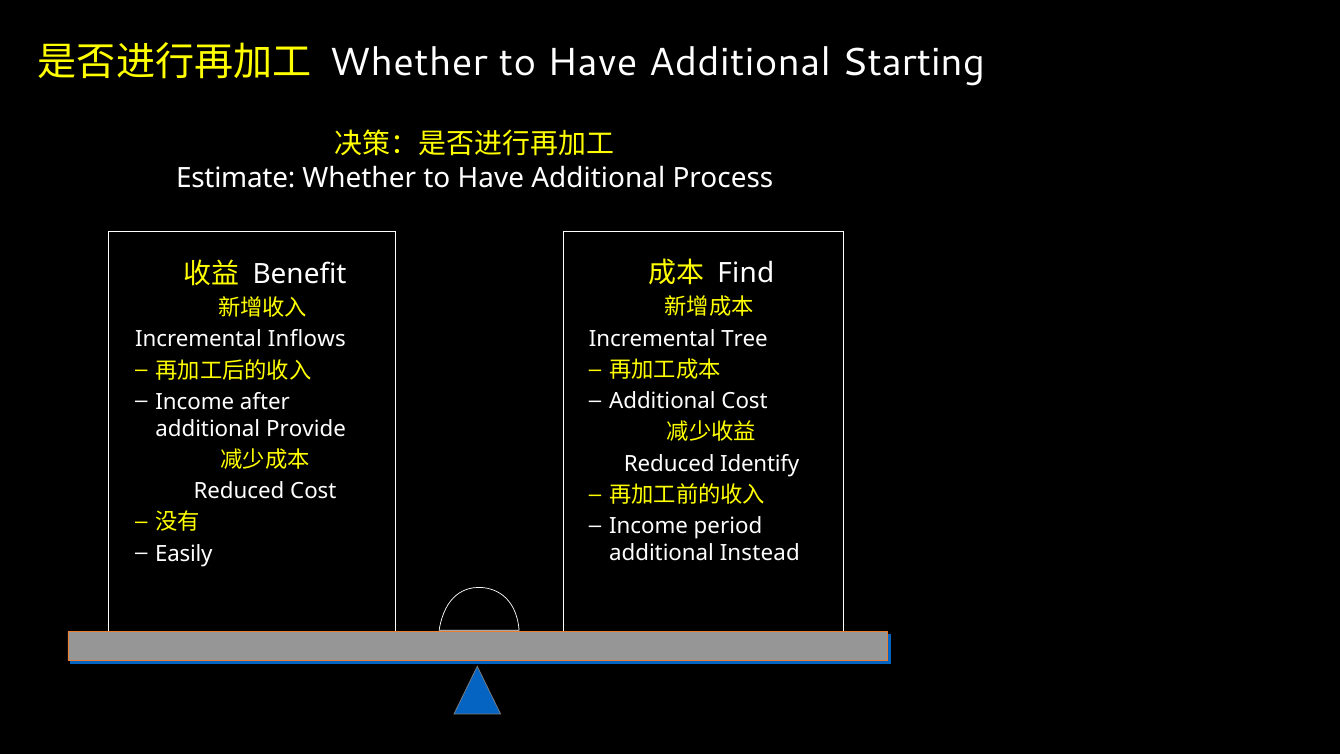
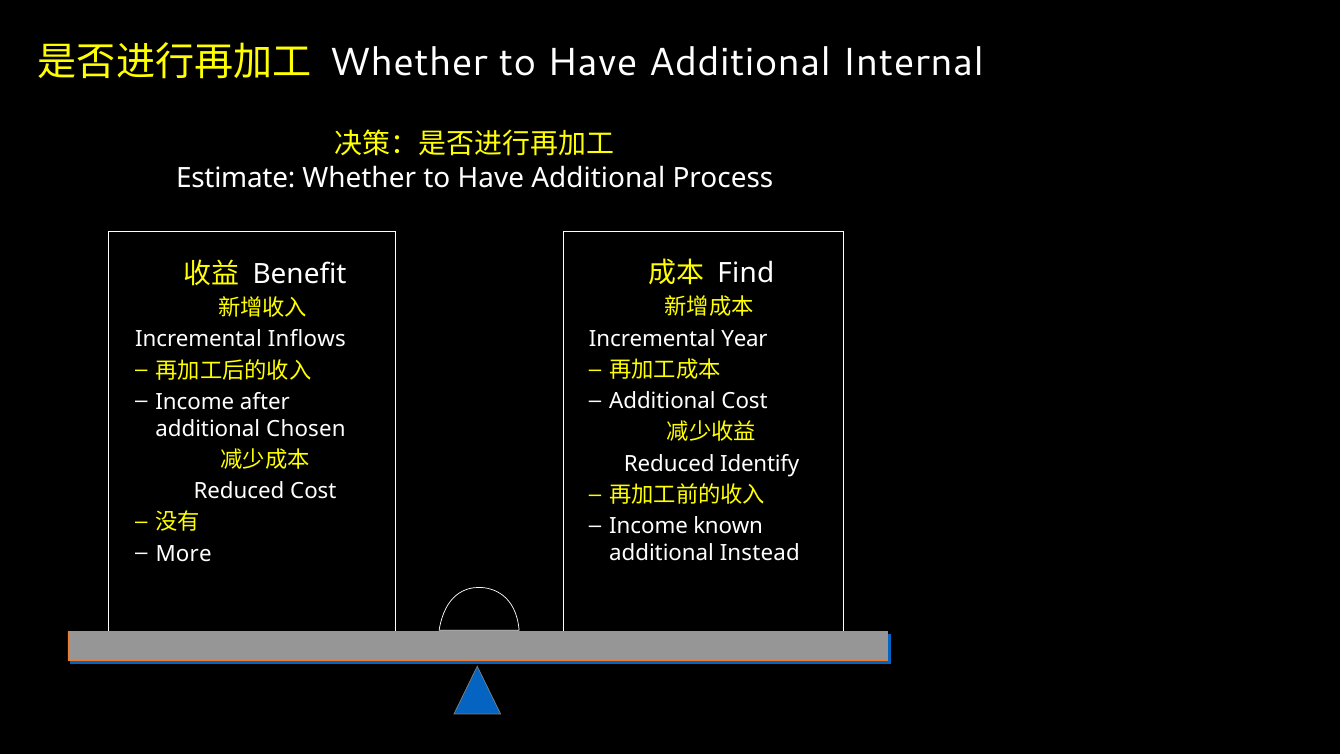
Starting: Starting -> Internal (913, 62)
Tree: Tree -> Year (745, 339)
Provide: Provide -> Chosen (306, 429)
period: period -> known (728, 526)
Easily: Easily -> More (184, 554)
